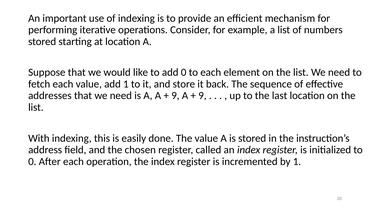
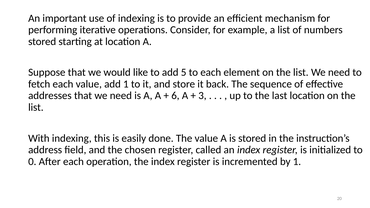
add 0: 0 -> 5 (184, 72)
9: 9 -> 6 (175, 96)
9: 9 -> 3 (202, 96)
